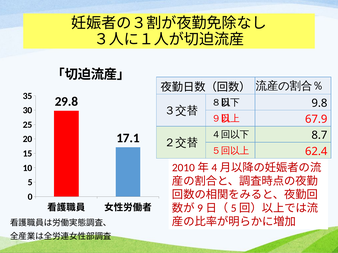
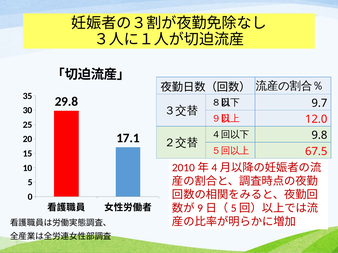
9.8: 9.8 -> 9.7 (319, 103)
67.9: 67.9 -> 12.0 (316, 119)
8.7: 8.7 -> 9.8 (319, 136)
62.4: 62.4 -> 67.5 (316, 152)
